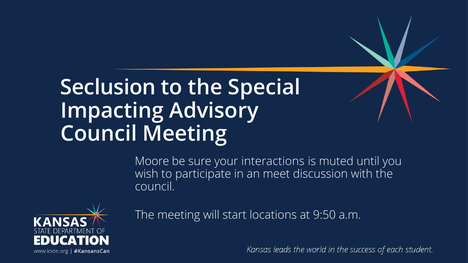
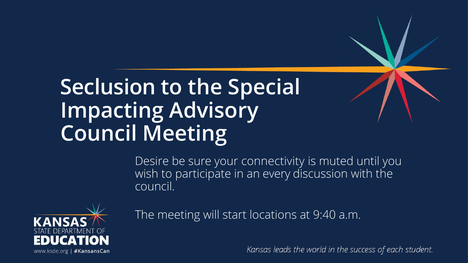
Moore: Moore -> Desire (152, 162)
interactions: interactions -> connectivity (273, 162)
meet: meet -> every (276, 174)
9:50: 9:50 -> 9:40 (324, 215)
